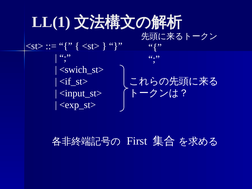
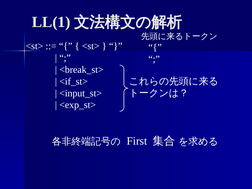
<swich_st>: <swich_st> -> <break_st> (81, 70)
